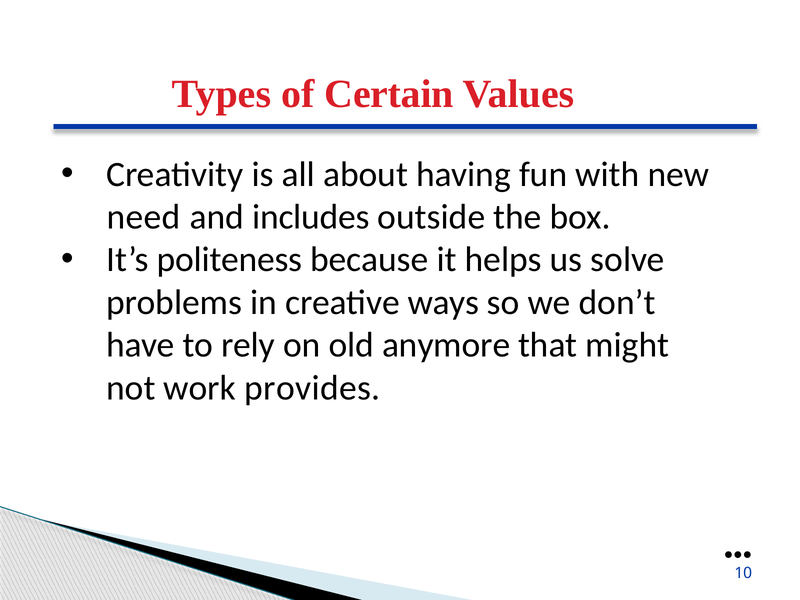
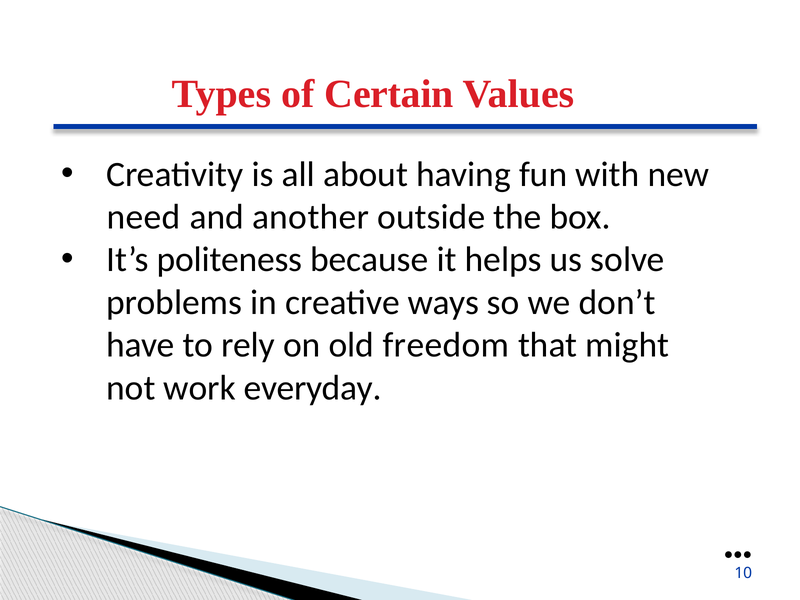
includes: includes -> another (311, 217)
anymore: anymore -> freedom (446, 345)
provides: provides -> everyday (313, 388)
